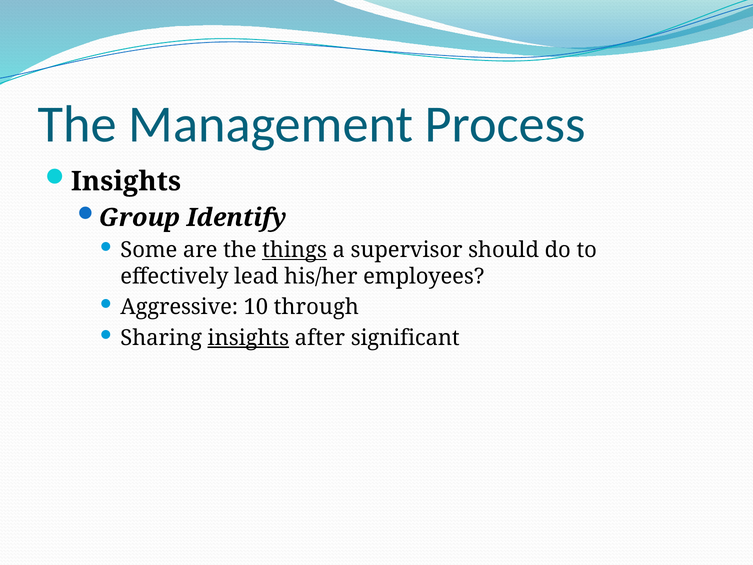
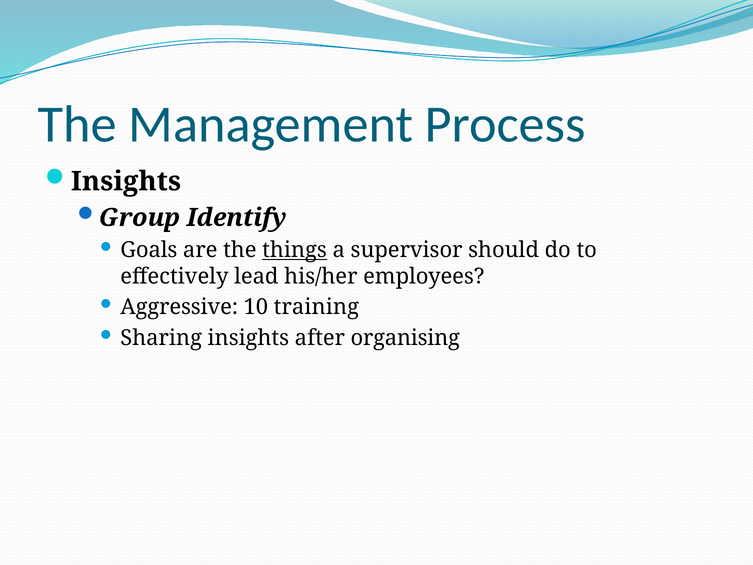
Some: Some -> Goals (149, 250)
through: through -> training (316, 307)
insights underline: present -> none (248, 338)
significant: significant -> organising (405, 338)
